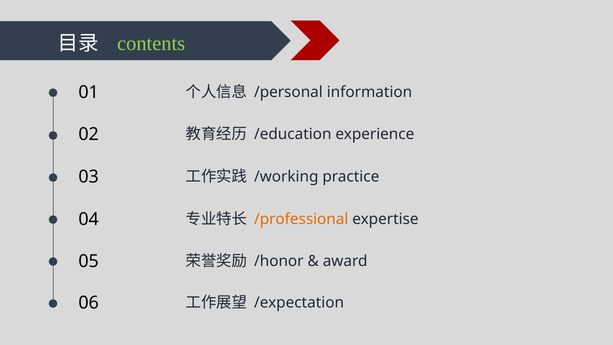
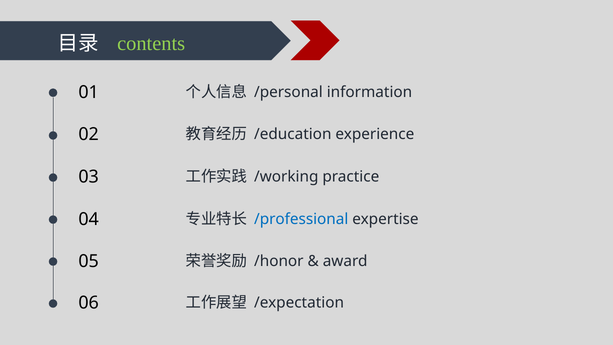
/professional colour: orange -> blue (301, 219)
